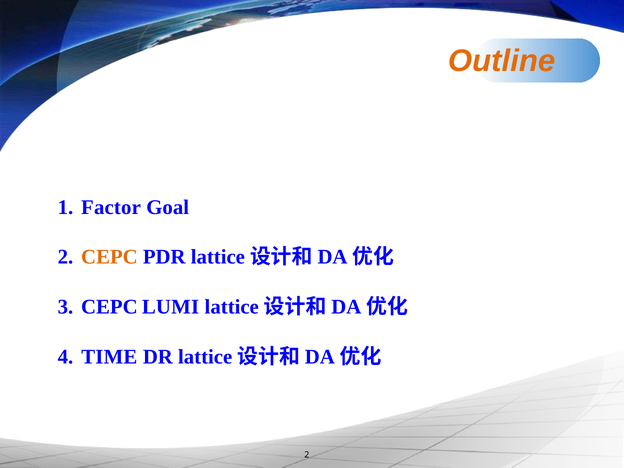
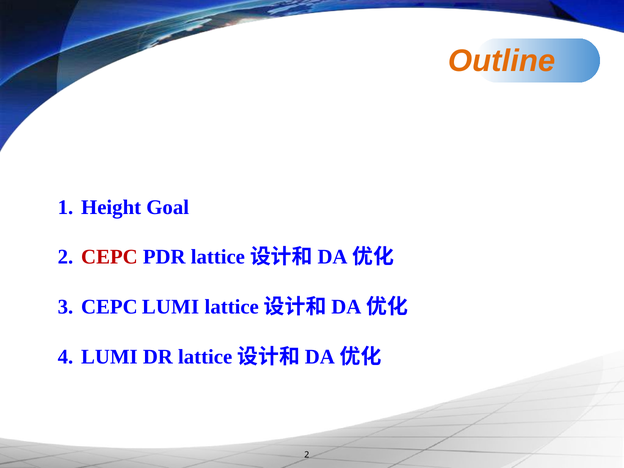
Factor: Factor -> Height (111, 207)
CEPC colour: orange -> red (109, 257)
TIME: TIME -> LUMI (109, 357)
